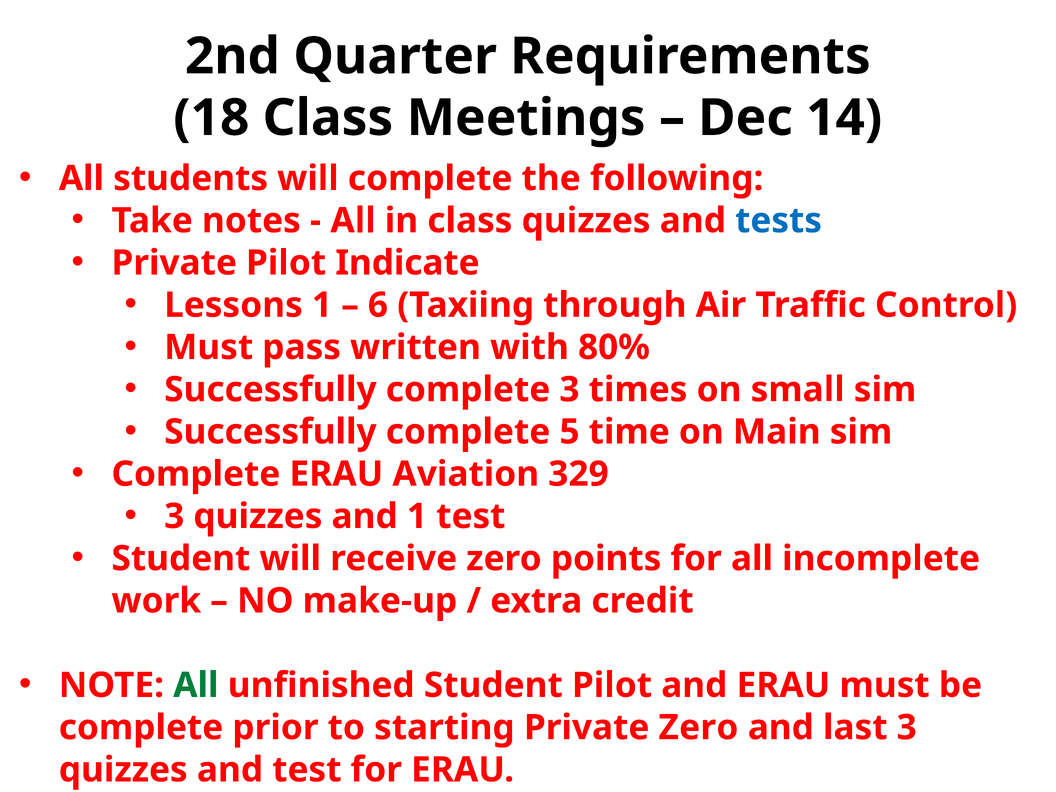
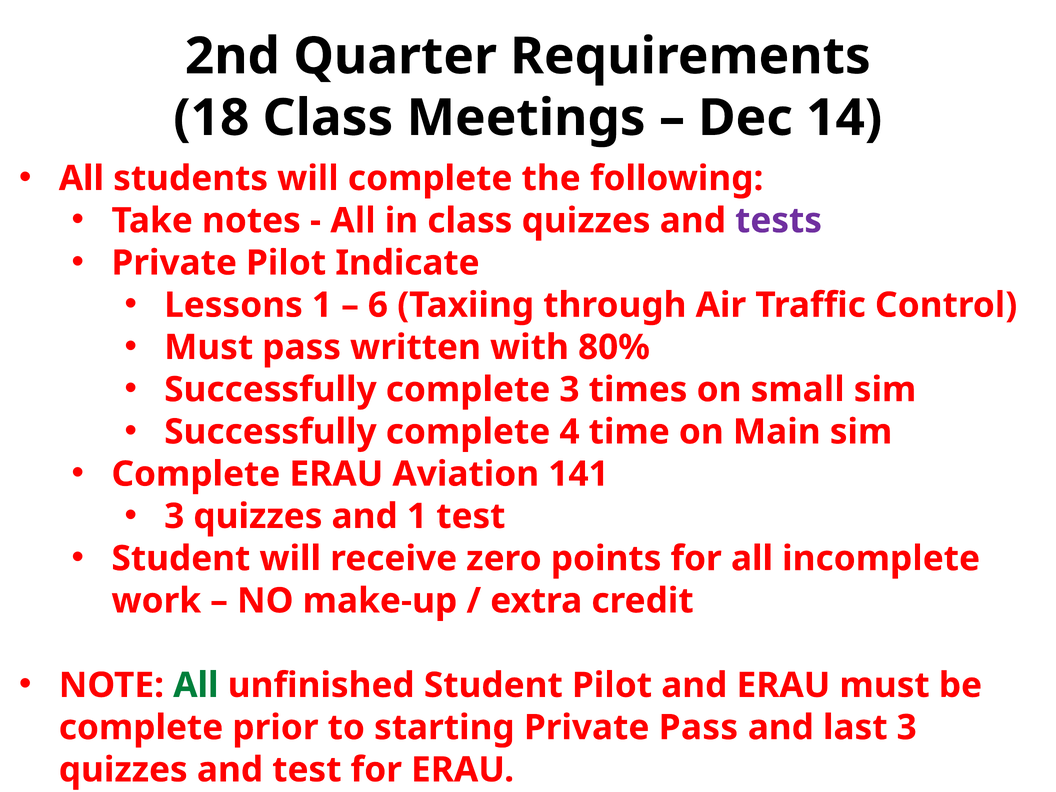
tests colour: blue -> purple (779, 221)
5: 5 -> 4 (569, 432)
329: 329 -> 141 (578, 474)
Private Zero: Zero -> Pass (698, 728)
